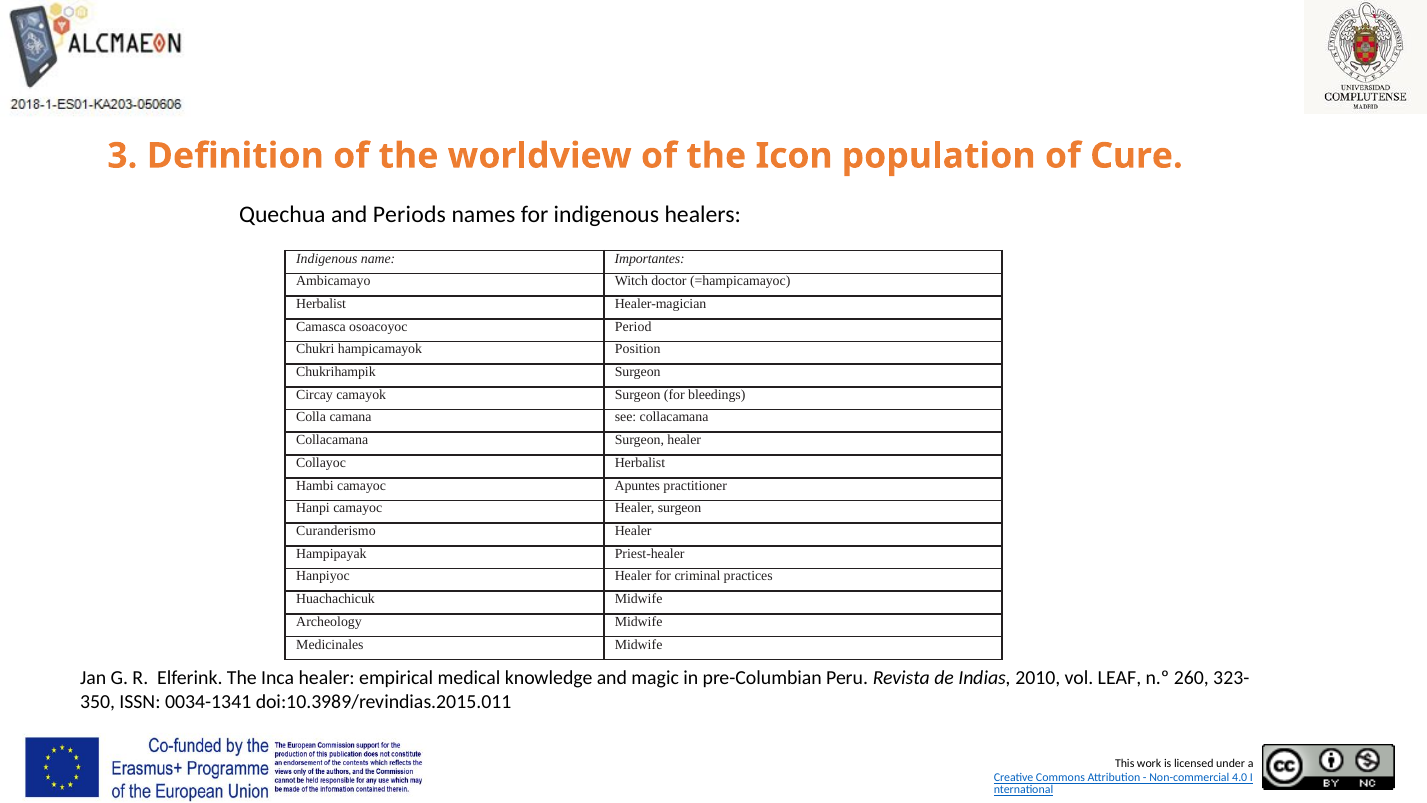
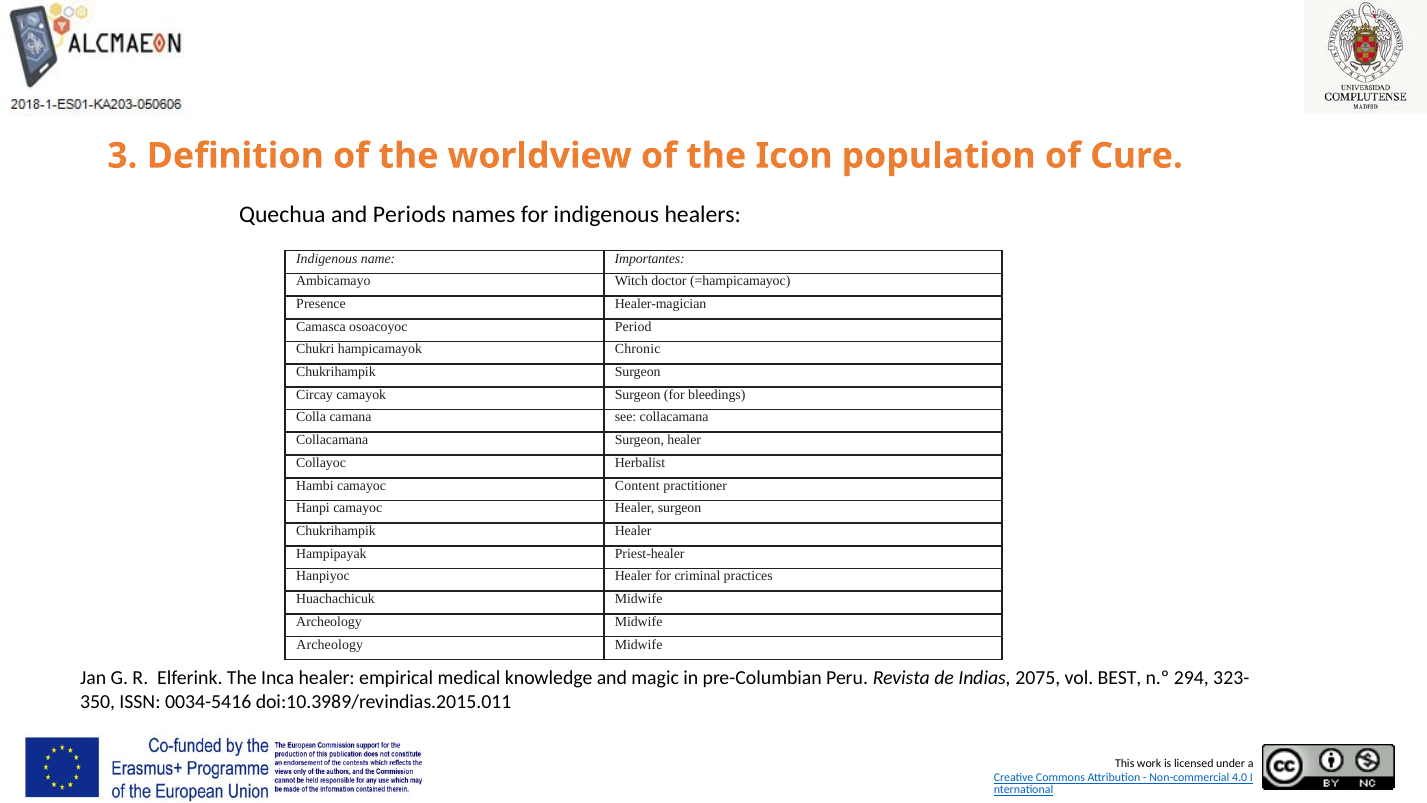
Herbalist: Herbalist -> Presence (321, 304)
Position: Position -> Chronic (638, 349)
Apuntes: Apuntes -> Content (637, 485)
Curanderismo: Curanderismo -> Chukrihampik (336, 531)
Medicinales: Medicinales -> Archeology (330, 644)
2010: 2010 -> 2075 (1038, 678)
LEAF: LEAF -> BEST (1120, 678)
260: 260 -> 294 (1191, 678)
0034-1341: 0034-1341 -> 0034-5416 (208, 702)
